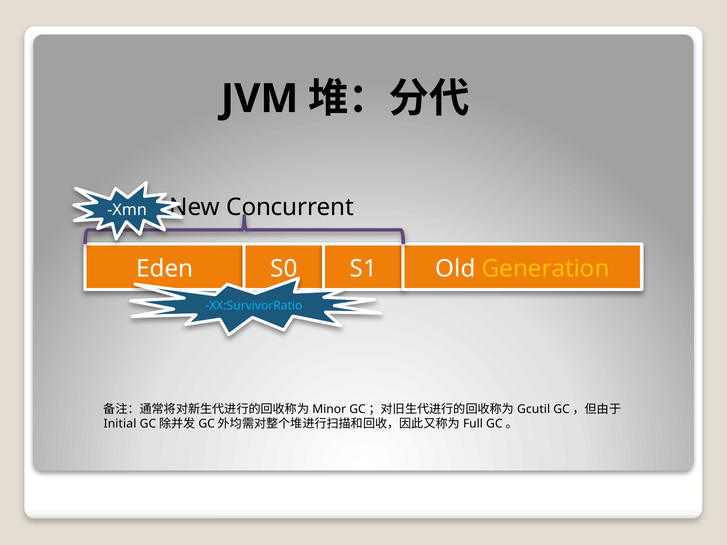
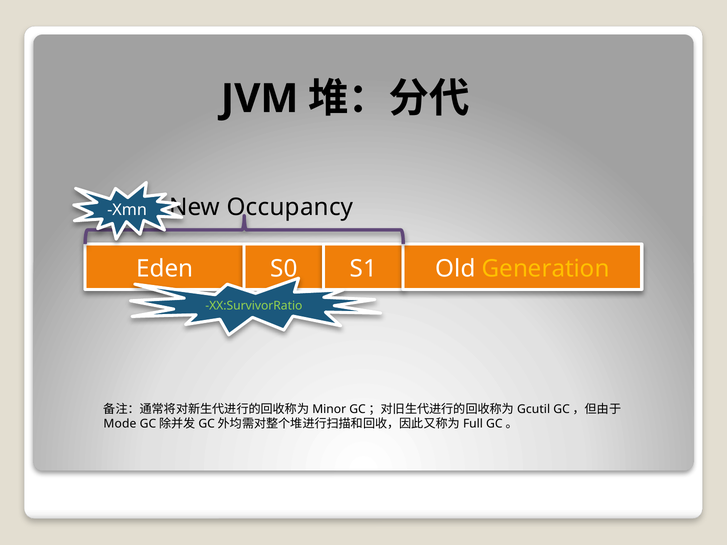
Concurrent: Concurrent -> Occupancy (290, 207)
XX:SurvivorRatio colour: light blue -> light green (254, 306)
Initial: Initial -> Mode (120, 424)
